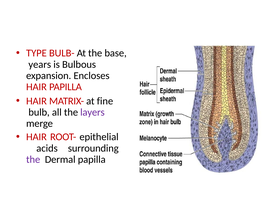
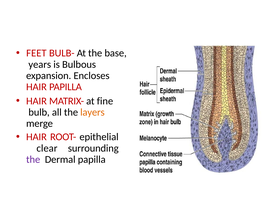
TYPE: TYPE -> FEET (36, 53)
layers colour: purple -> orange (92, 112)
acids: acids -> clear (47, 148)
